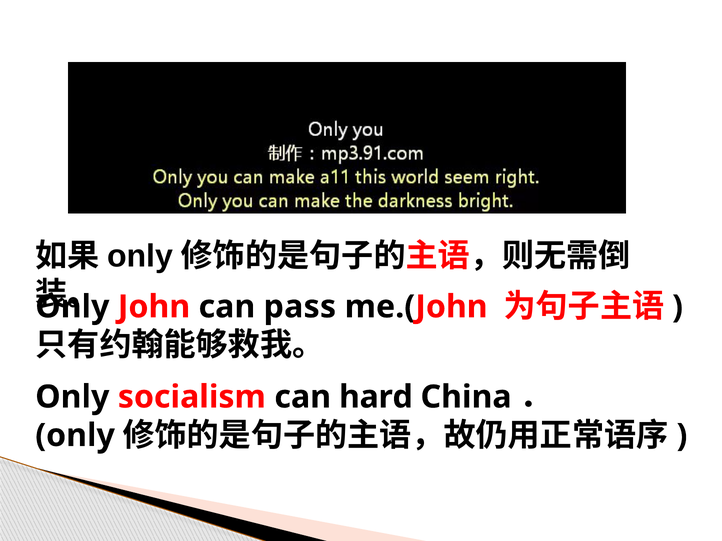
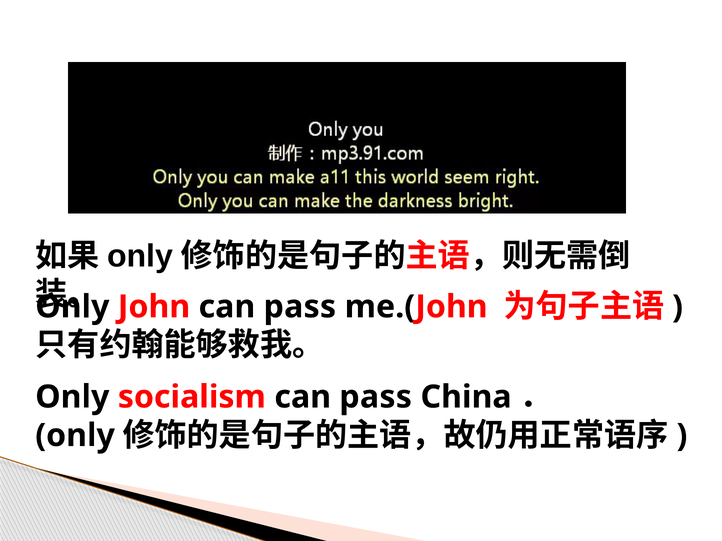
socialism can hard: hard -> pass (376, 397)
